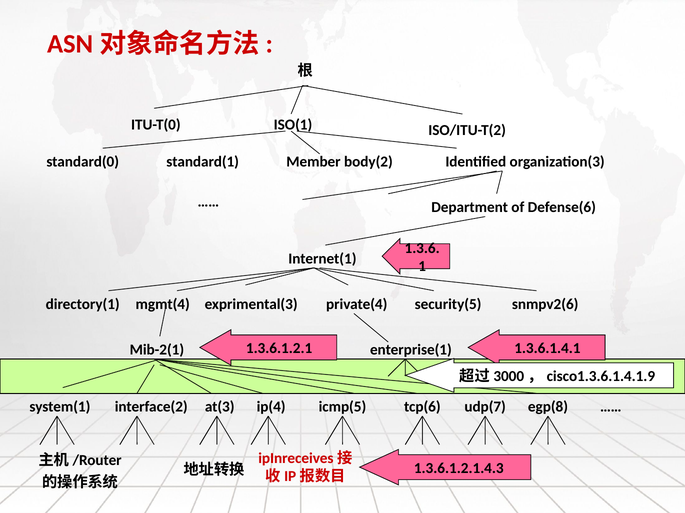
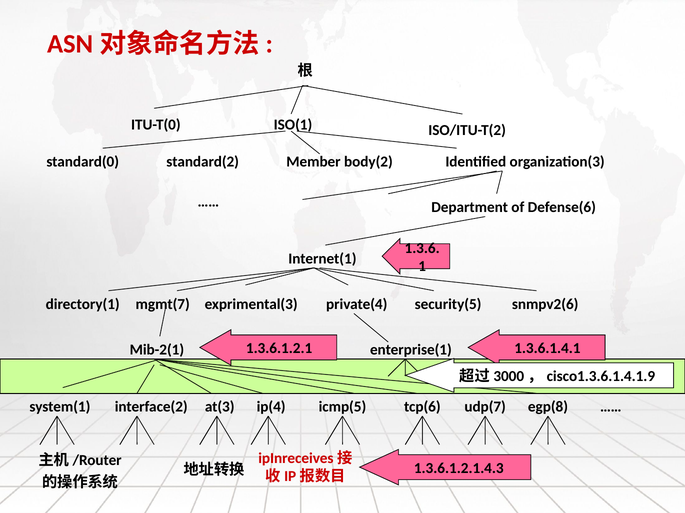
standard(1: standard(1 -> standard(2 (203, 162)
mgmt(4: mgmt(4 -> mgmt(7 (163, 305)
